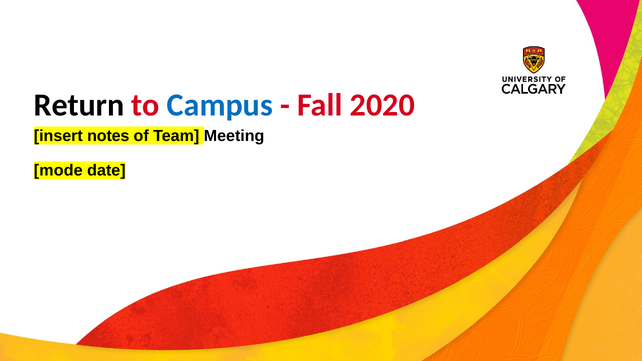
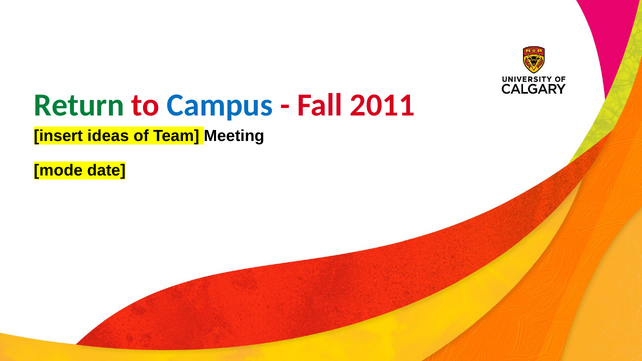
Return colour: black -> green (79, 105)
2020: 2020 -> 2011 (382, 105)
notes: notes -> ideas (108, 136)
